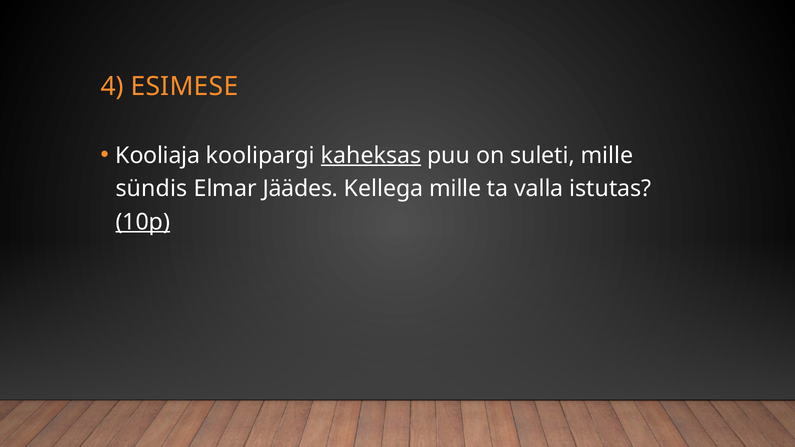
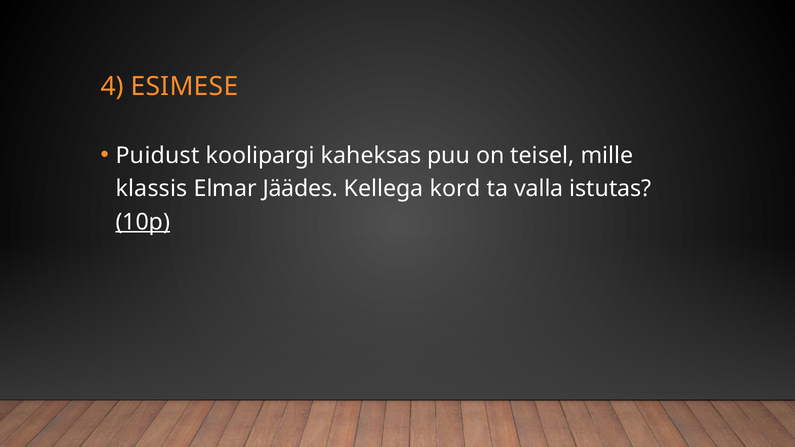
Kooliaja: Kooliaja -> Puidust (158, 155)
kaheksas underline: present -> none (371, 155)
suleti: suleti -> teisel (542, 155)
sündis: sündis -> klassis (151, 189)
Kellega mille: mille -> kord (455, 189)
